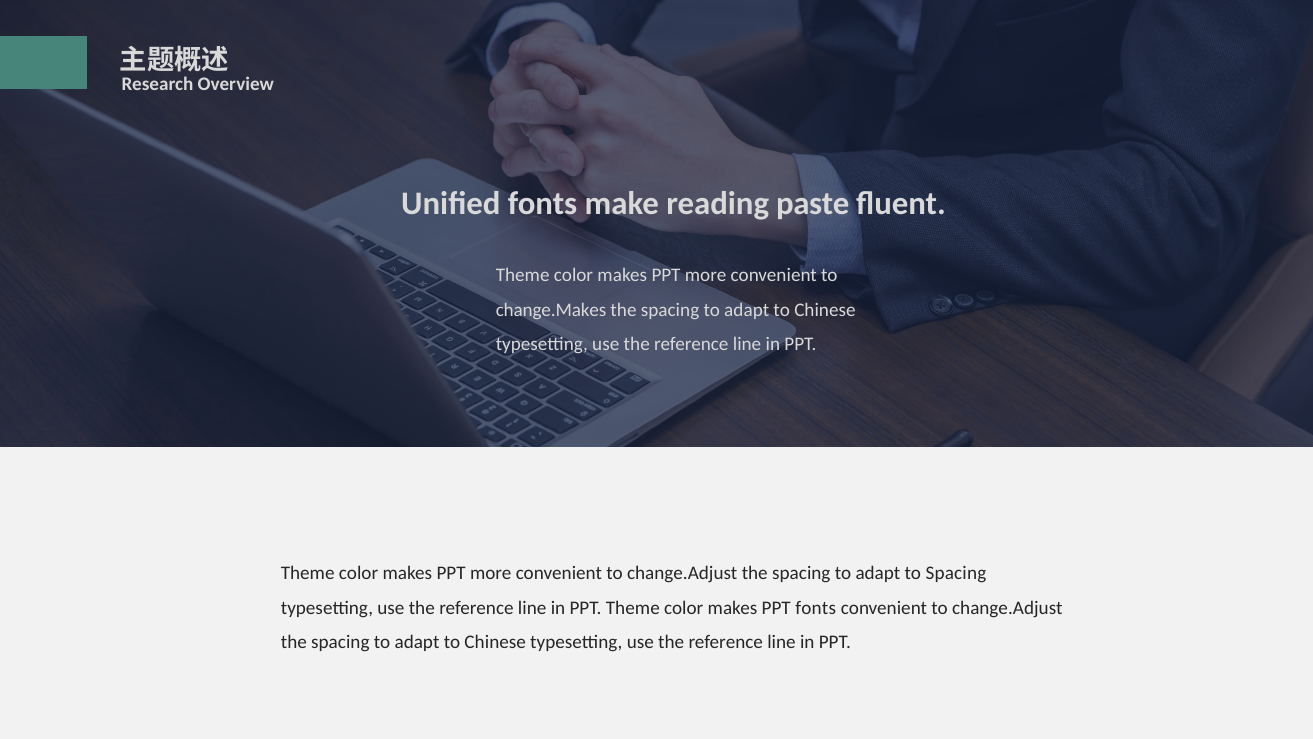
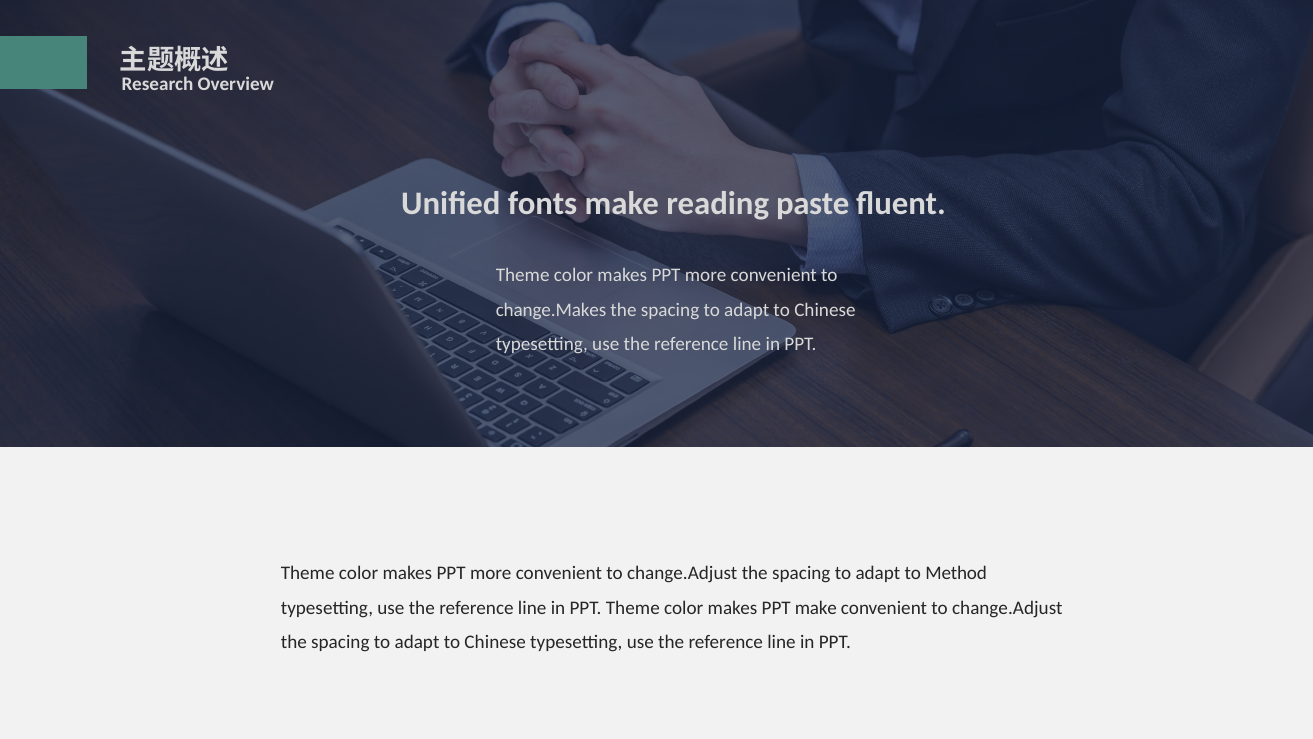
to Spacing: Spacing -> Method (956, 573)
PPT fonts: fonts -> make (816, 608)
